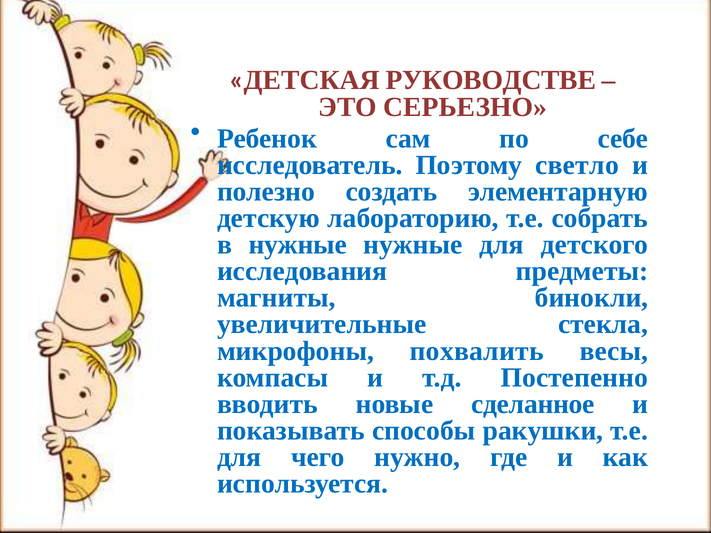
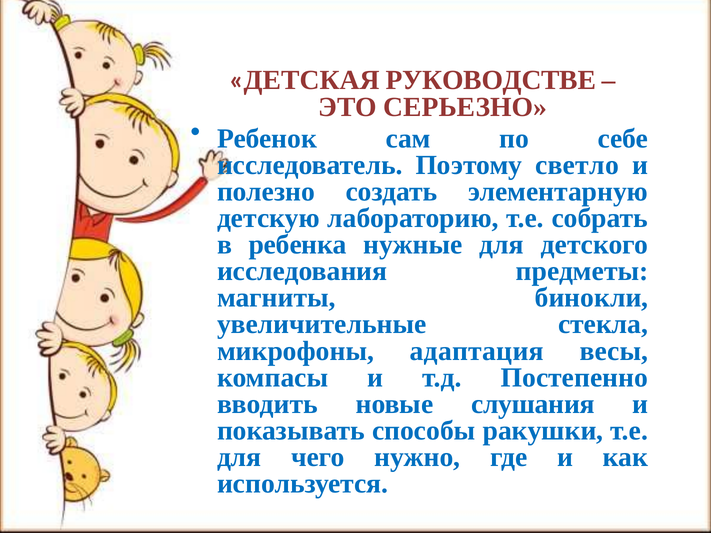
в нужные: нужные -> ребенка (298, 245)
похвалить: похвалить -> адаптация (477, 351)
сделанное: сделанное -> слушания (533, 404)
